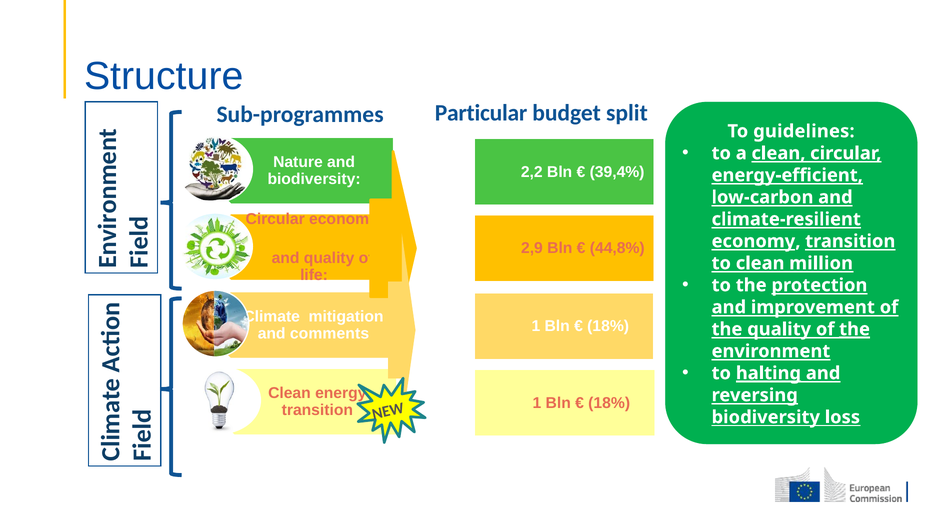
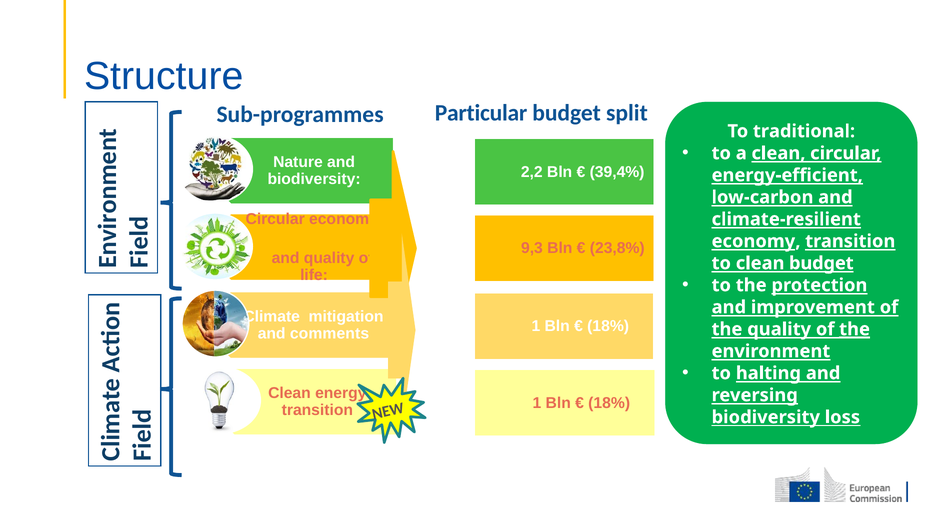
guidelines: guidelines -> traditional (804, 131)
2,9: 2,9 -> 9,3 (532, 248)
44,8%: 44,8% -> 23,8% (617, 248)
clean million: million -> budget (821, 263)
halting underline: present -> none (768, 373)
